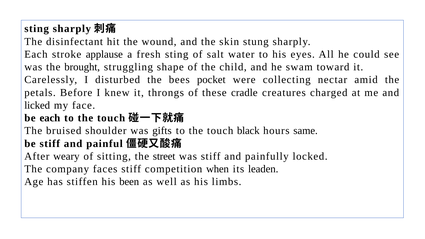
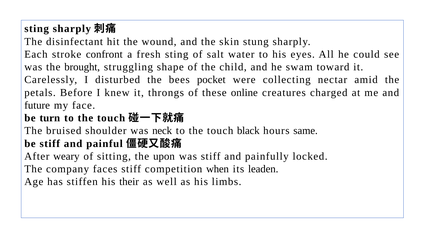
applause: applause -> confront (104, 54)
cradle: cradle -> online (244, 93)
licked: licked -> future (37, 105)
be each: each -> turn (50, 118)
gifts: gifts -> neck (162, 131)
street: street -> upon (164, 156)
been: been -> their (129, 182)
